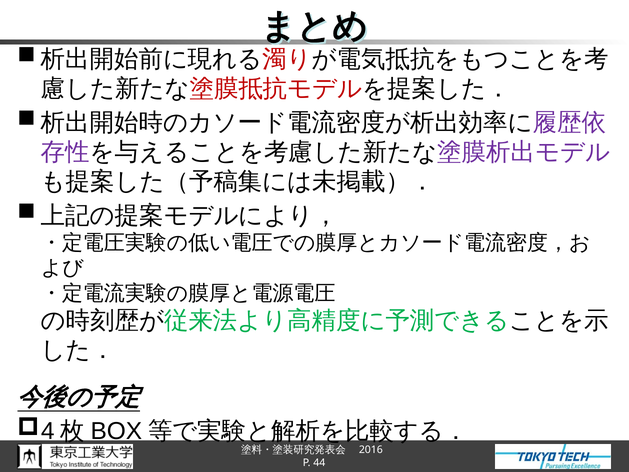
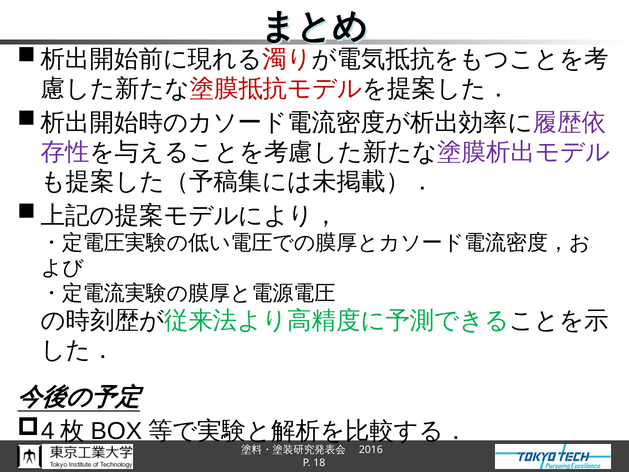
44: 44 -> 18 (319, 462)
